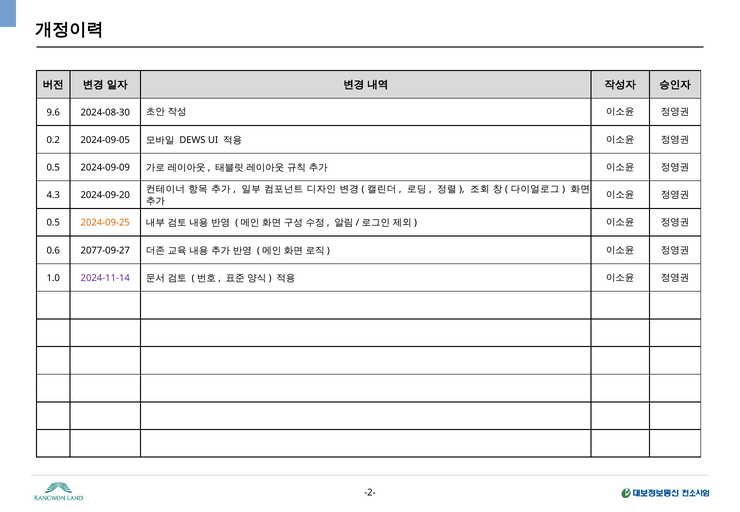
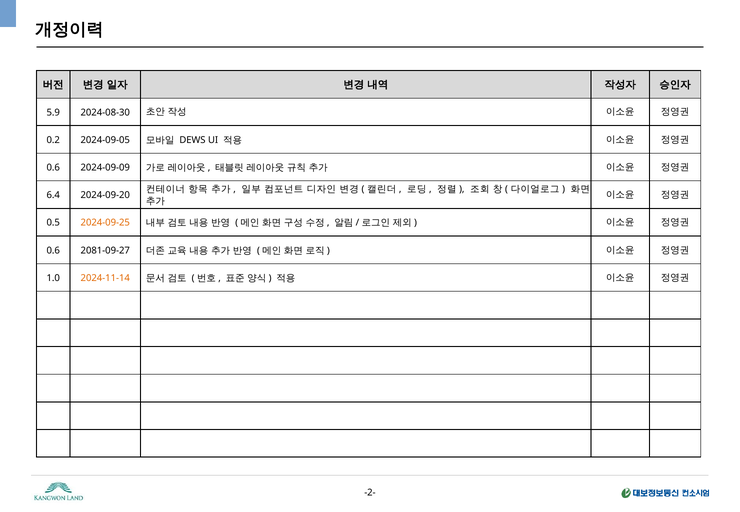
9.6: 9.6 -> 5.9 (53, 112)
0.5: 0.5 -> 0.6 (53, 168)
4.3: 4.3 -> 6.4 (53, 195)
2077-09-27: 2077-09-27 -> 2081-09-27 (105, 251)
2024-11-14 colour: purple -> orange (105, 278)
